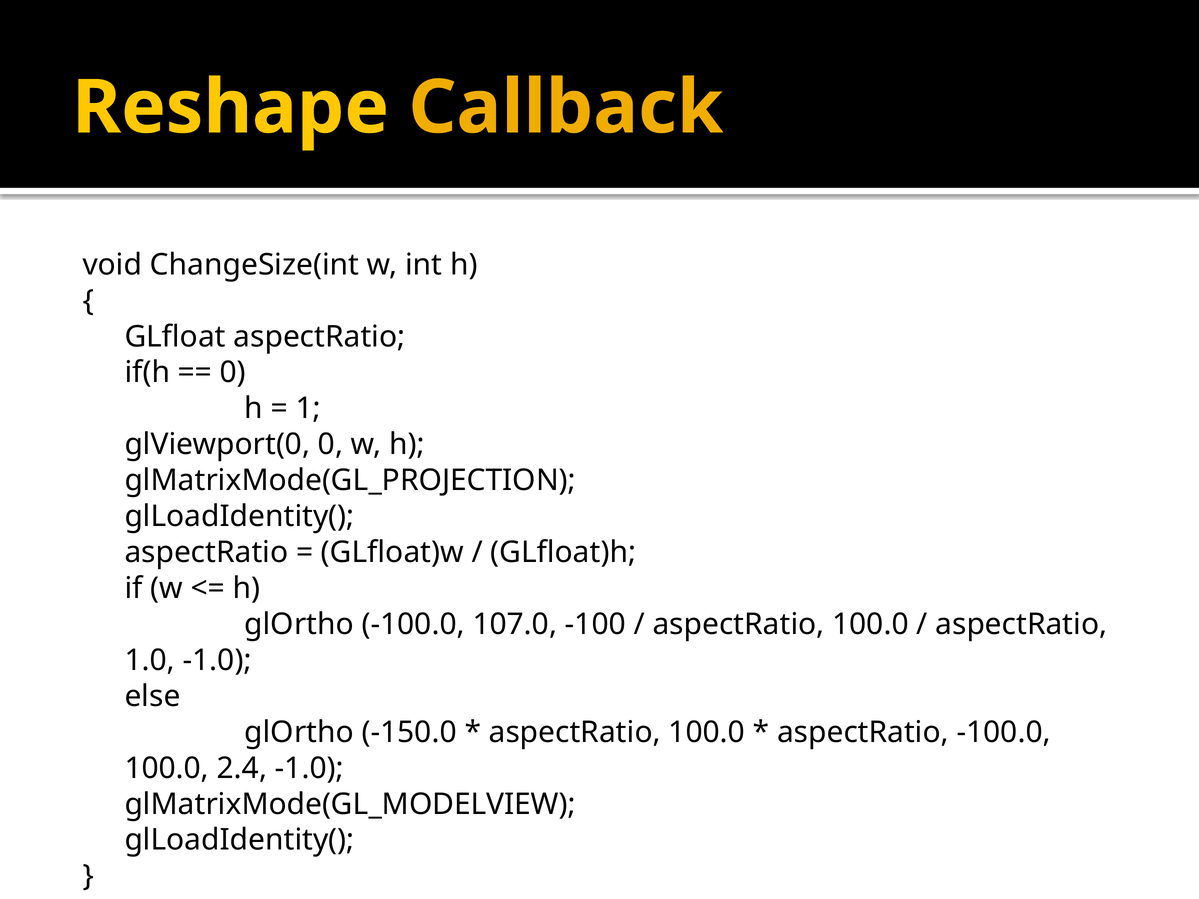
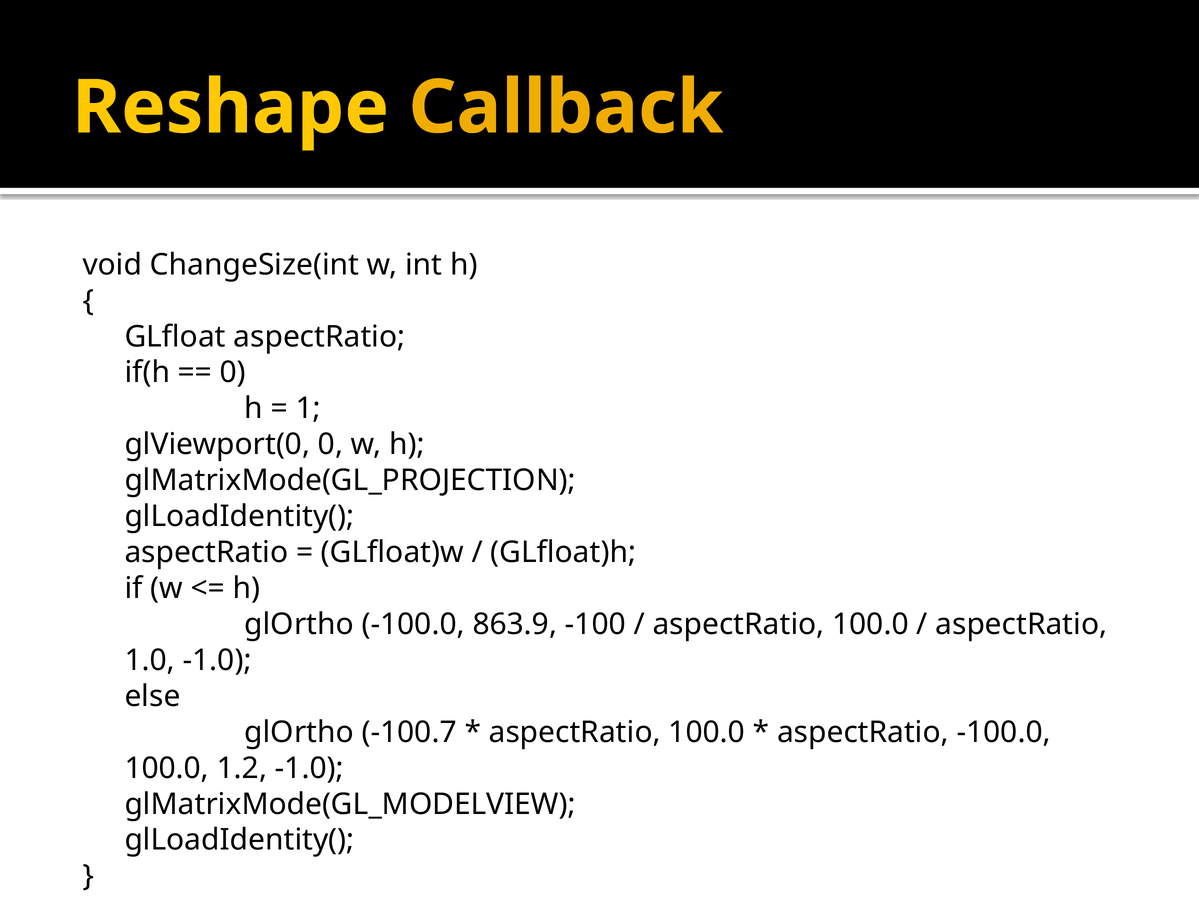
107.0: 107.0 -> 863.9 (515, 624)
-150.0: -150.0 -> -100.7 (409, 732)
2.4: 2.4 -> 1.2 (242, 768)
